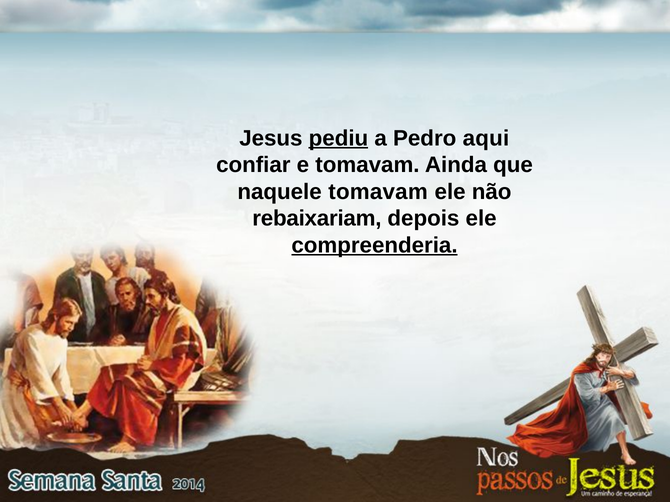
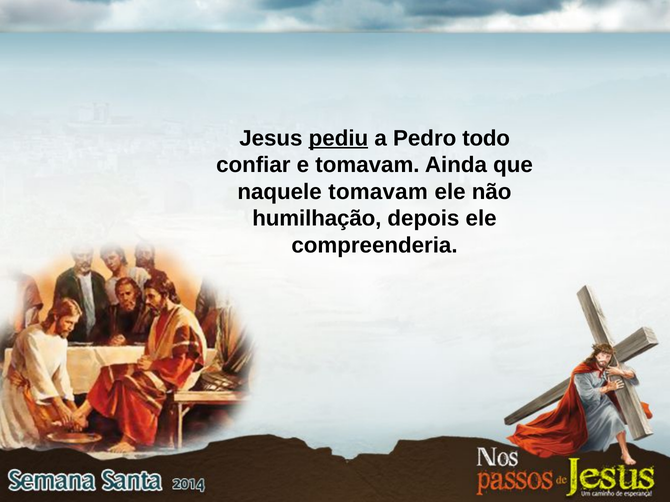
aqui: aqui -> todo (486, 138)
rebaixariam: rebaixariam -> humilhação (317, 219)
compreenderia underline: present -> none (374, 246)
